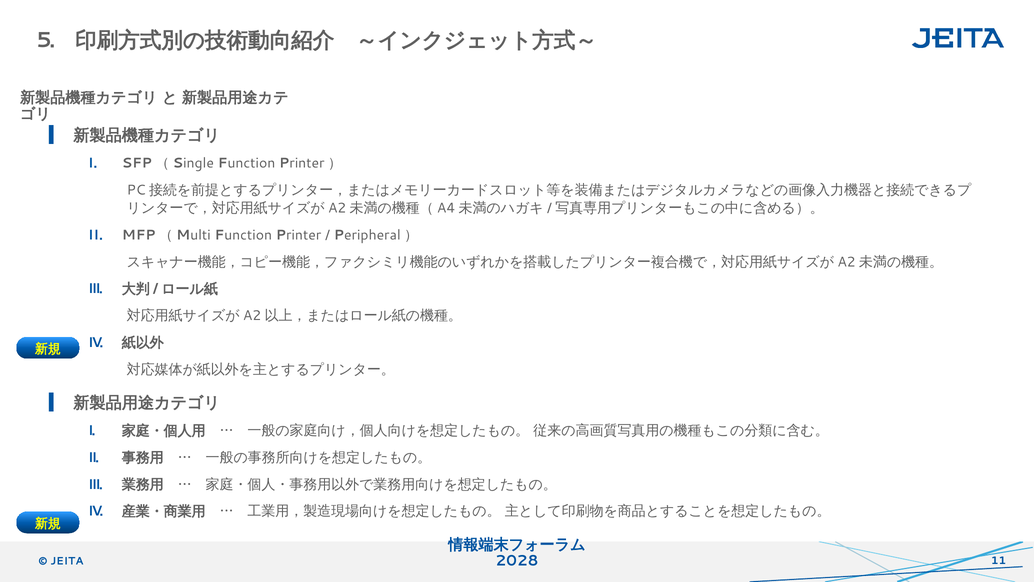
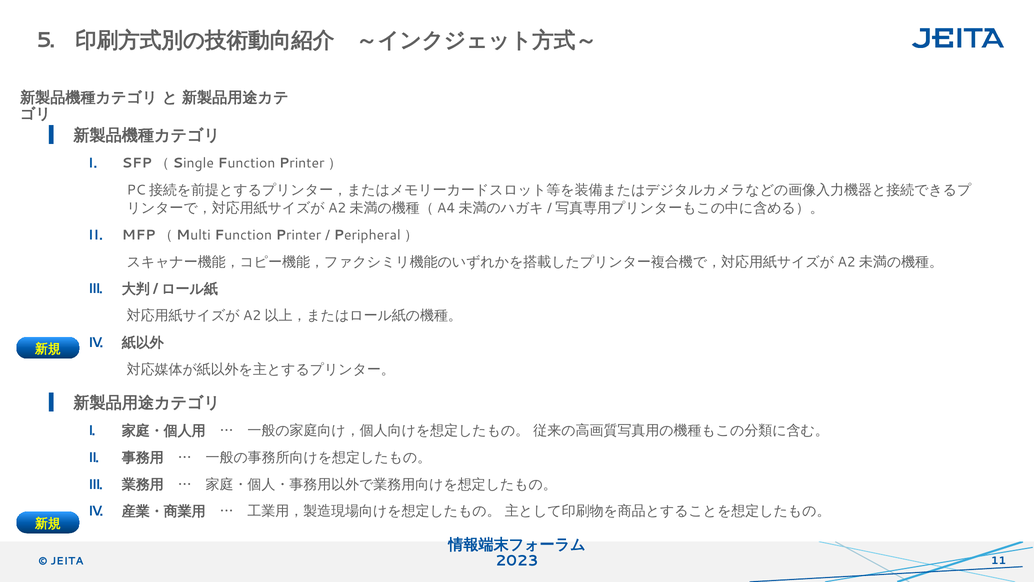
2028: 2028 -> 2023 (517, 560)
